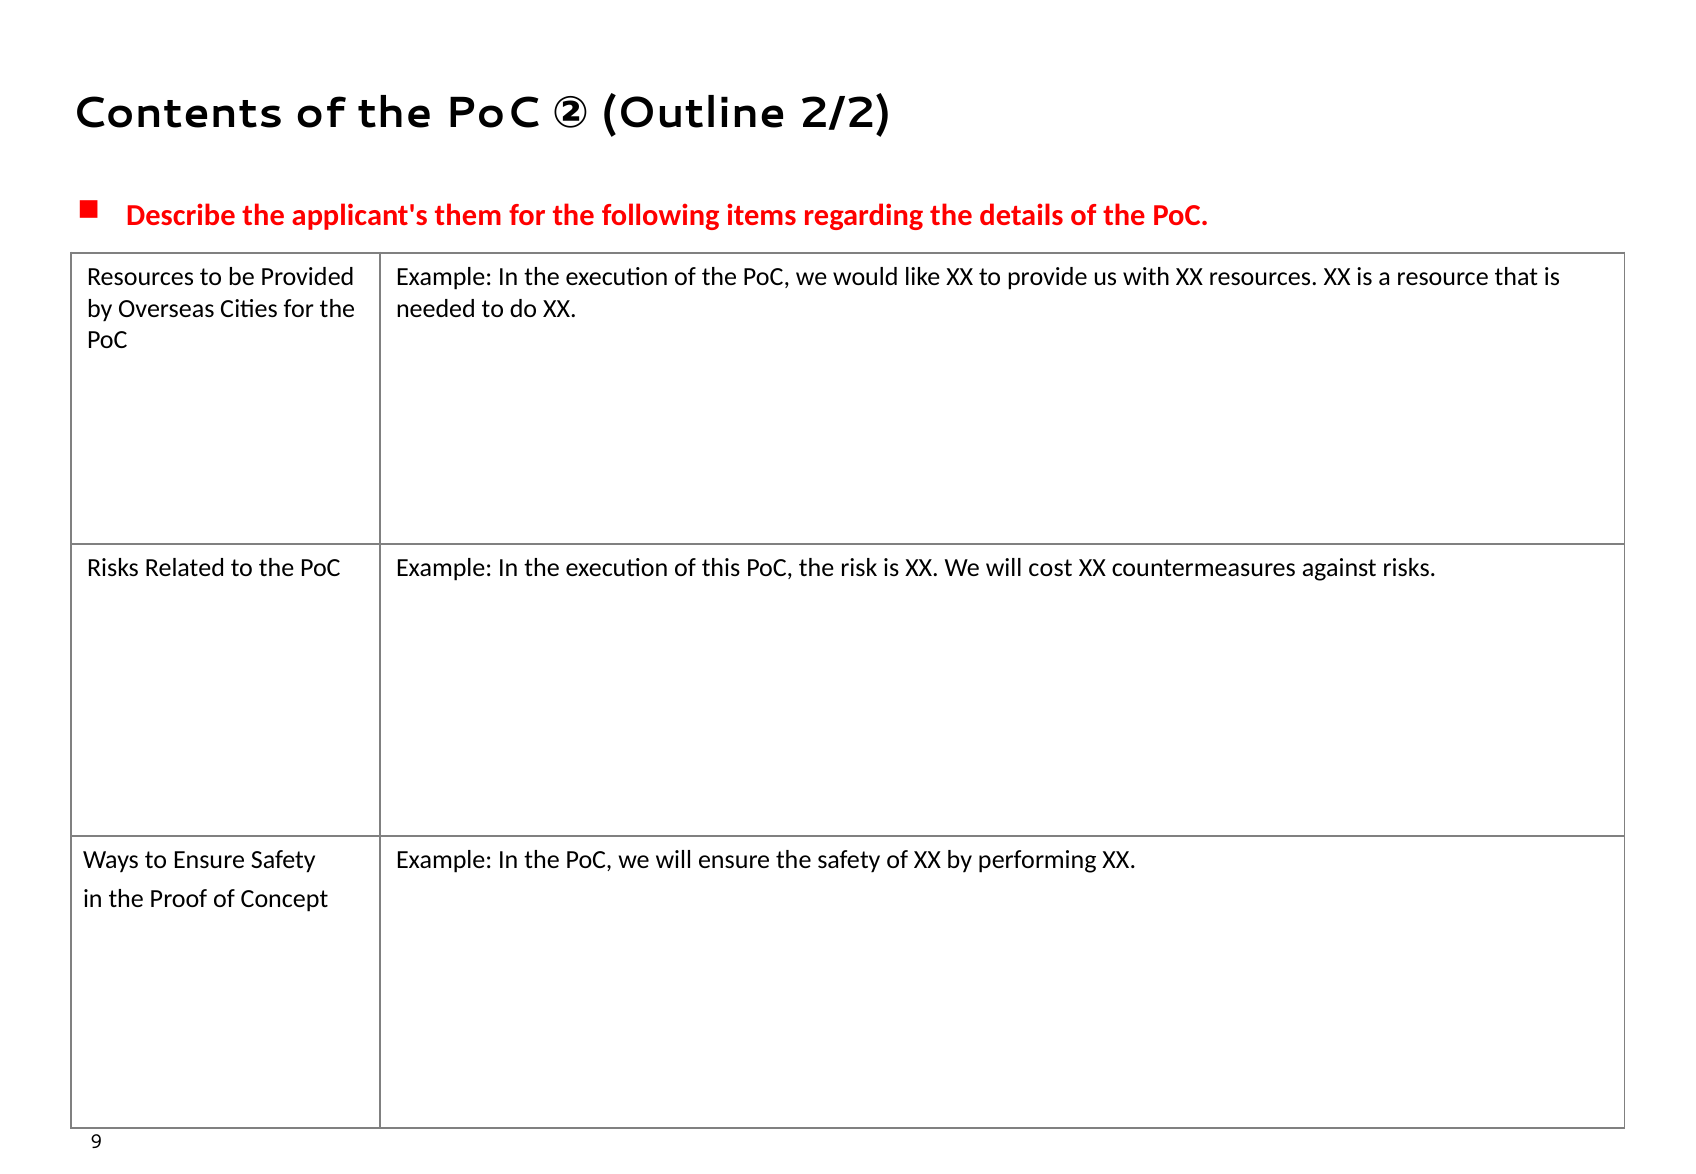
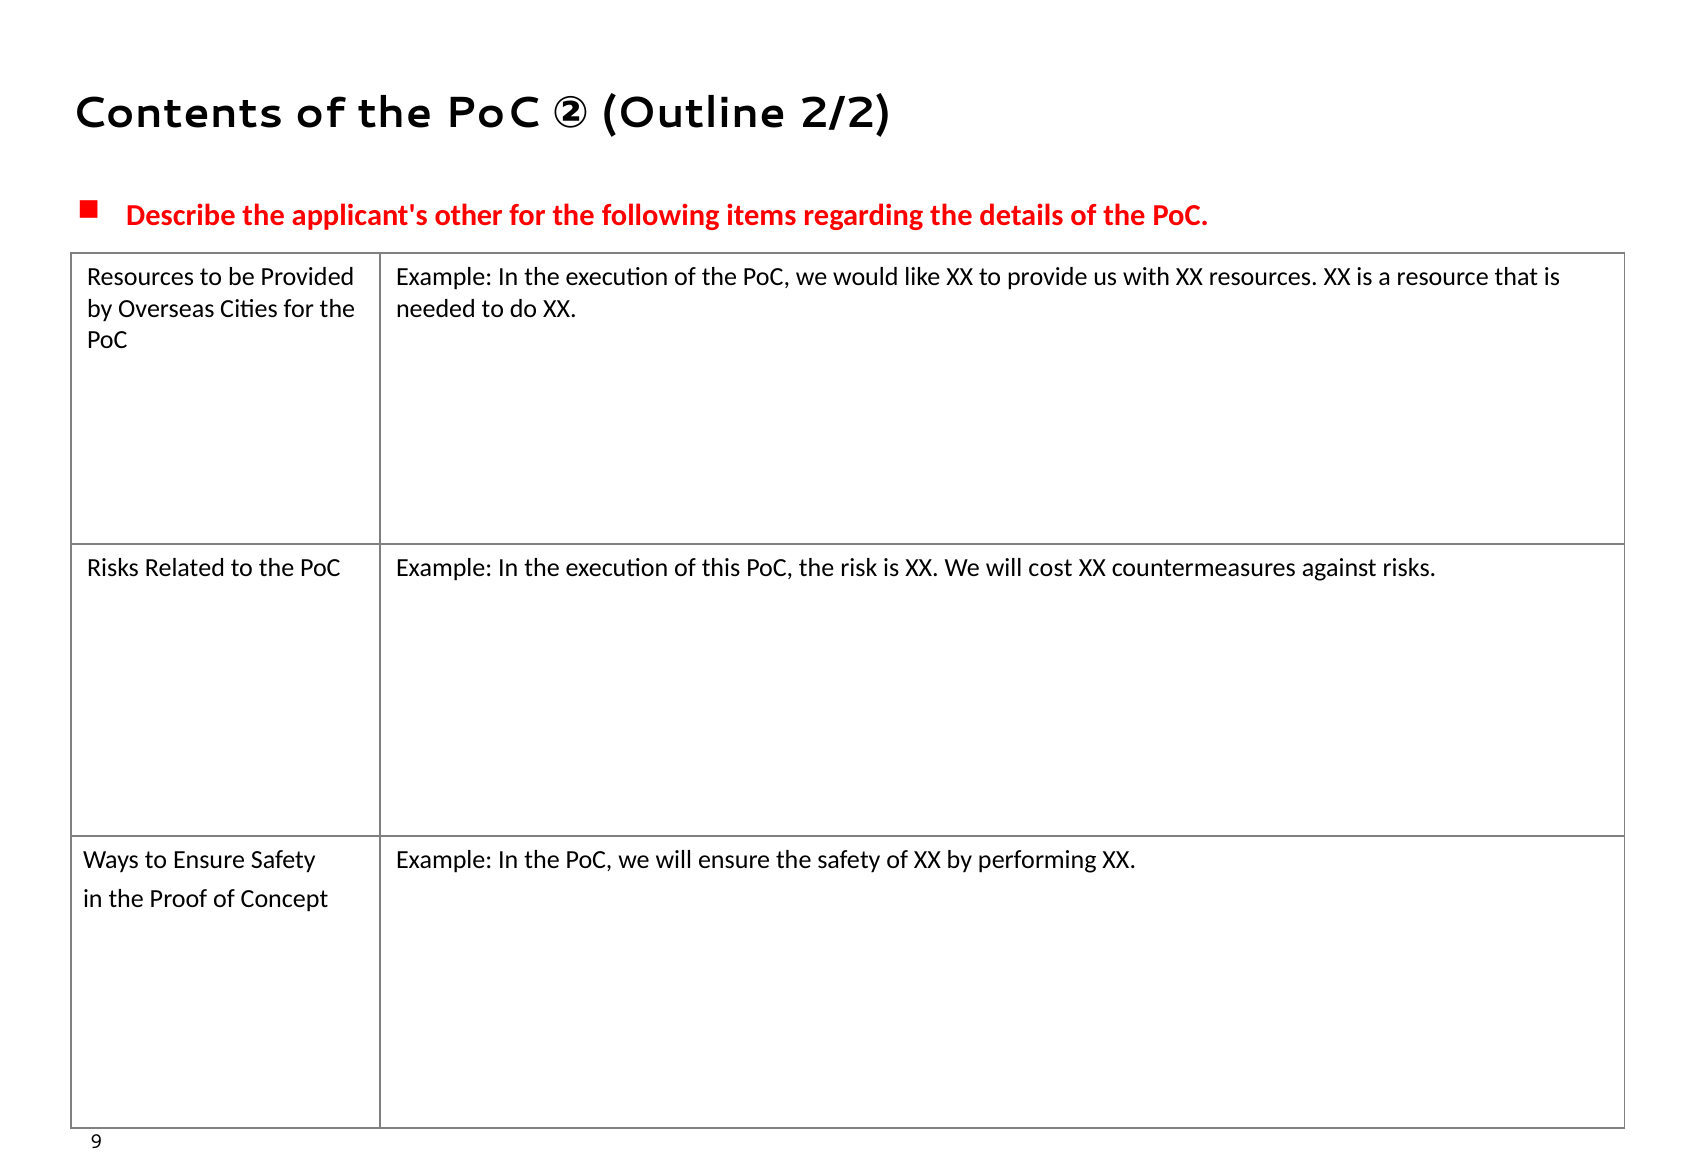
them: them -> other (469, 215)
